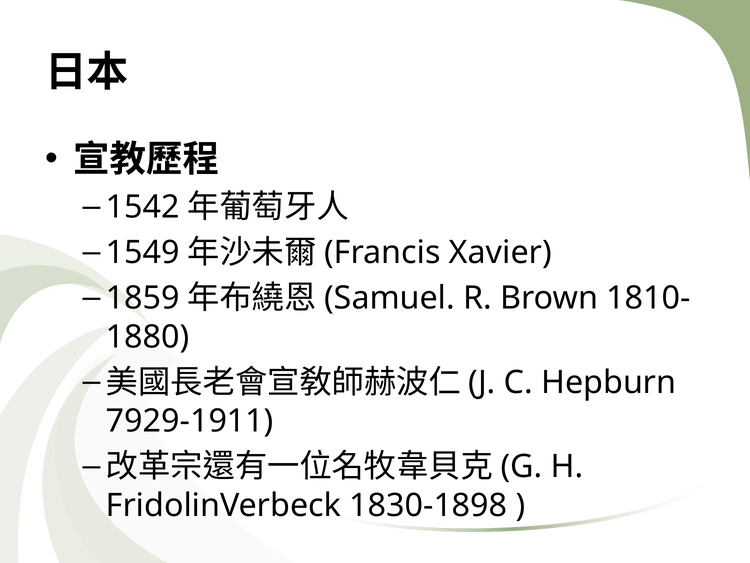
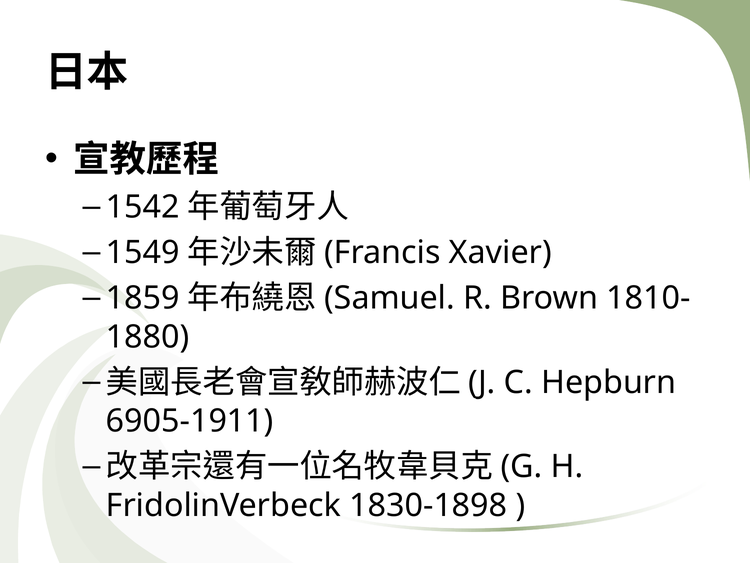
7929-1911: 7929-1911 -> 6905-1911 (190, 421)
